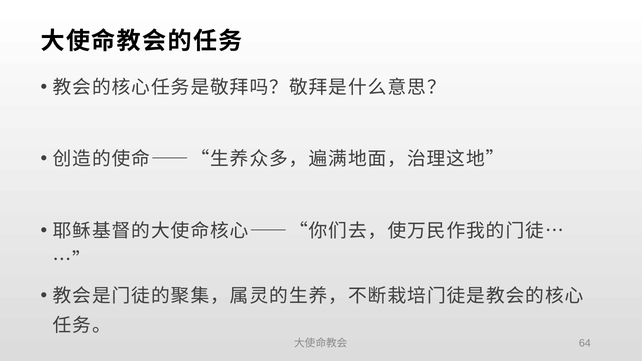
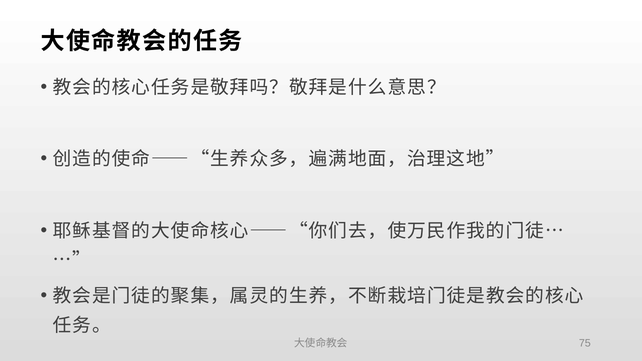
64: 64 -> 75 (585, 343)
